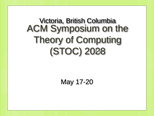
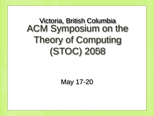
2028: 2028 -> 2058 (95, 51)
